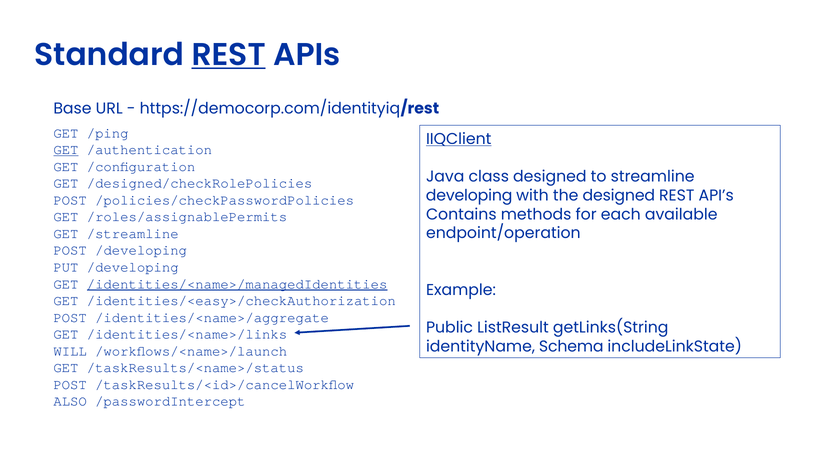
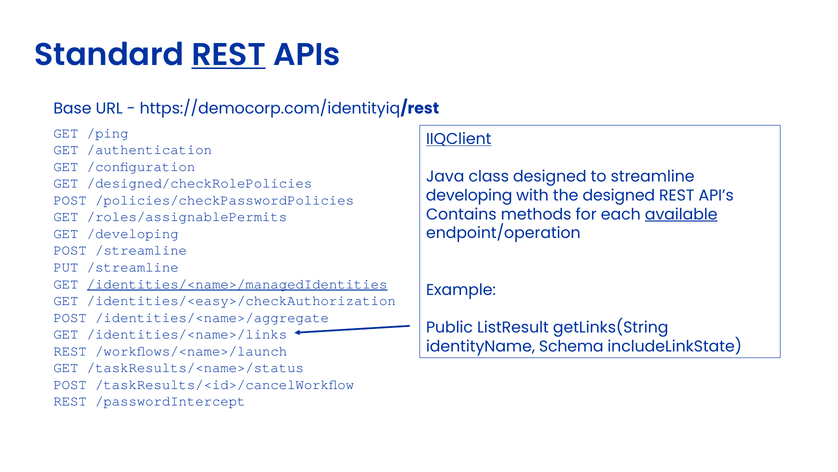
GET underline: present -> none (66, 150)
available underline: none -> present (681, 214)
/streamline: /streamline -> /developing (133, 233)
POST /developing: /developing -> /streamline (141, 250)
PUT /developing: /developing -> /streamline (133, 267)
WILL: WILL -> REST (70, 351)
ALSO: ALSO -> REST (70, 401)
